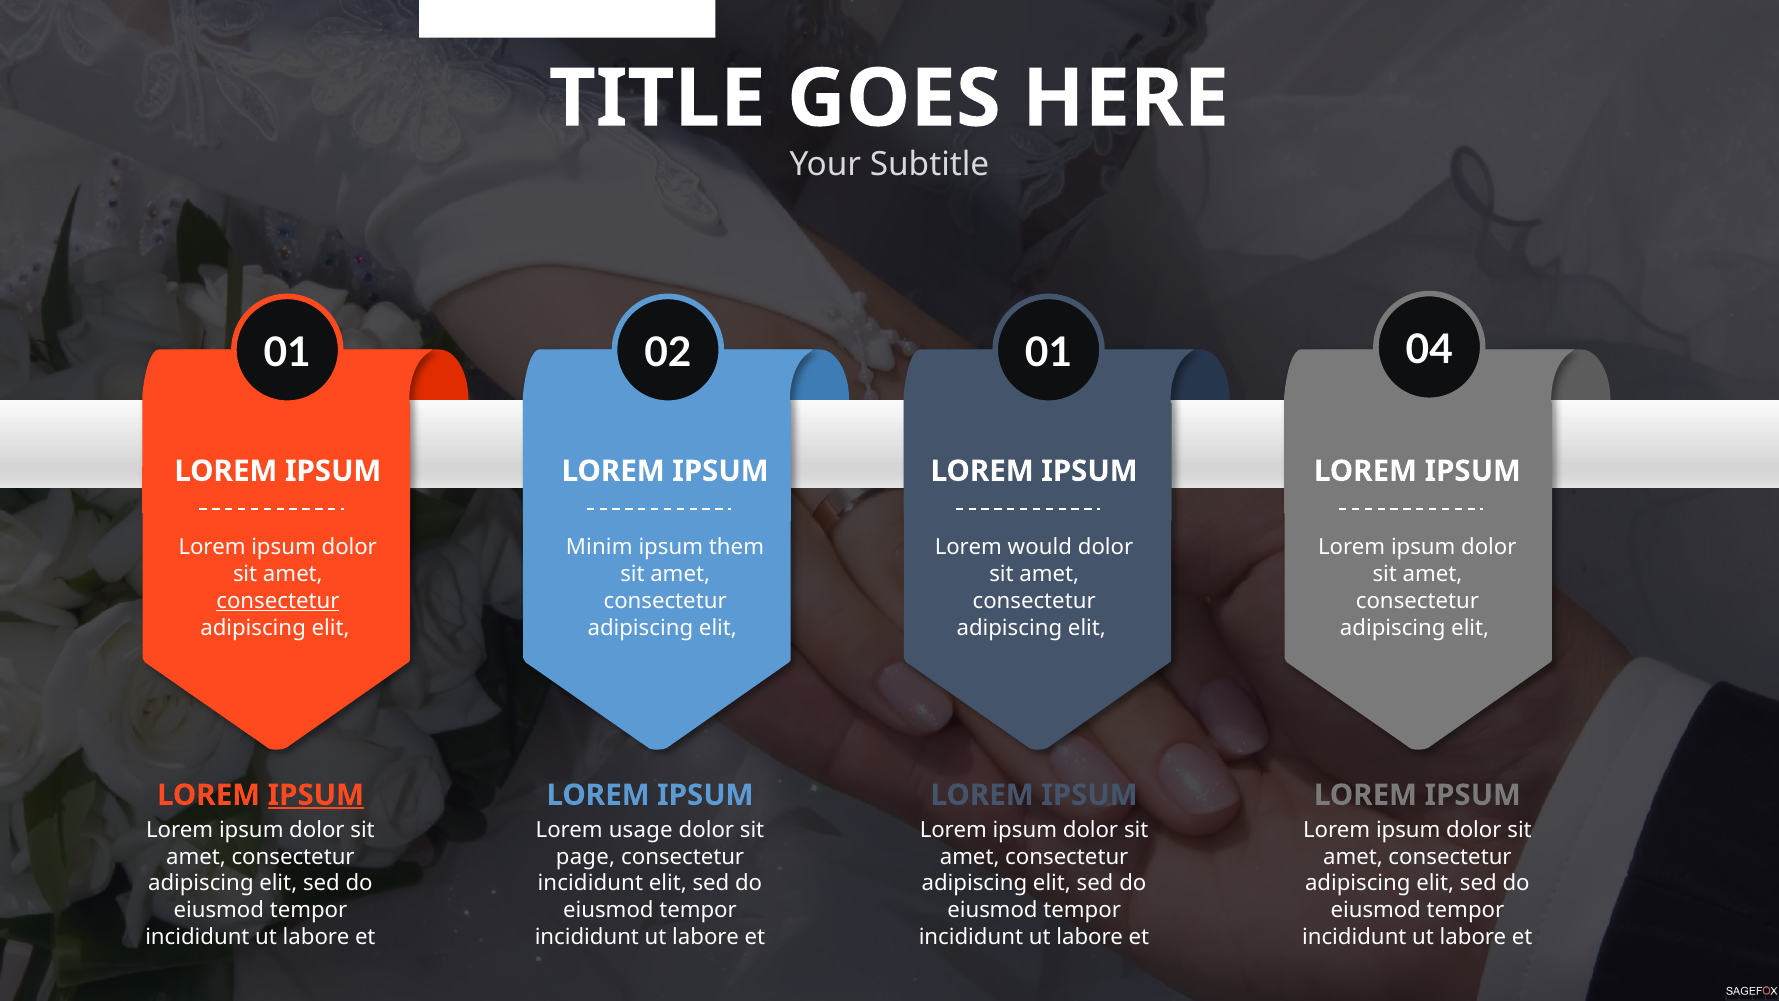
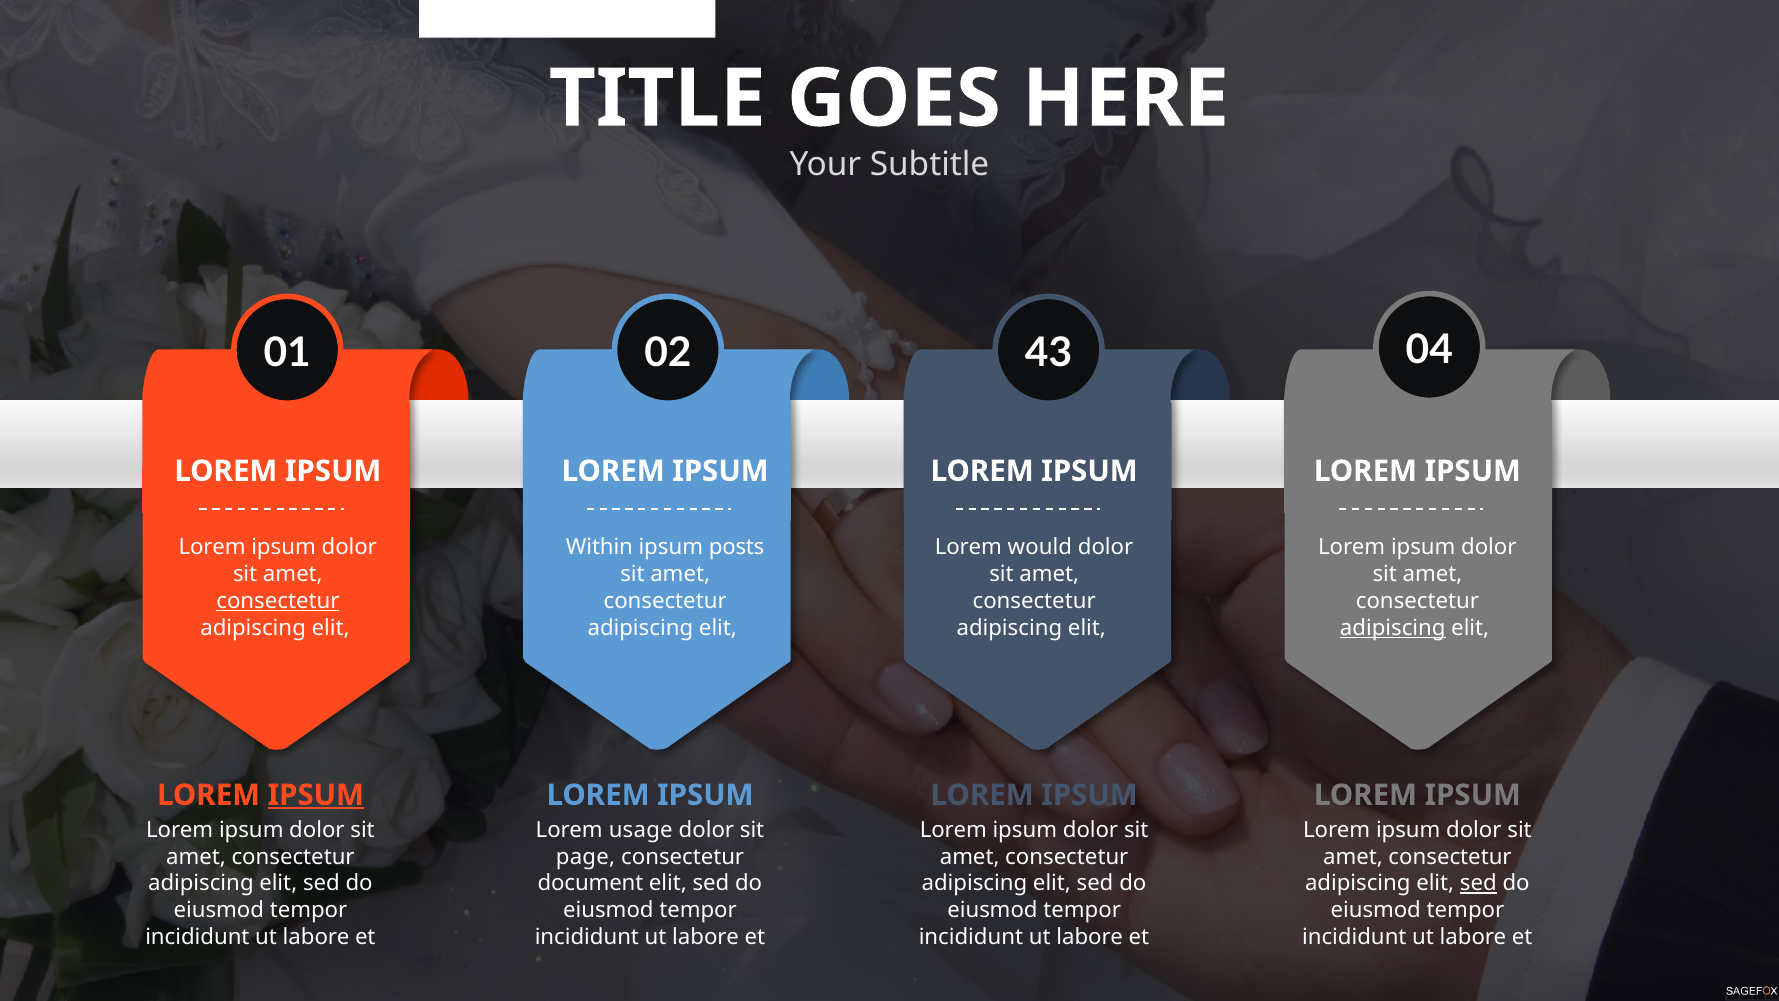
02 01: 01 -> 43 (1049, 353)
Minim: Minim -> Within (599, 547)
them: them -> posts (737, 547)
adipiscing underline: none -> present (1393, 628)
incididunt: incididunt -> document (590, 883)
sed underline: none -> present (1478, 883)
